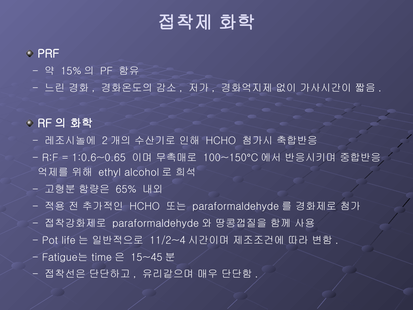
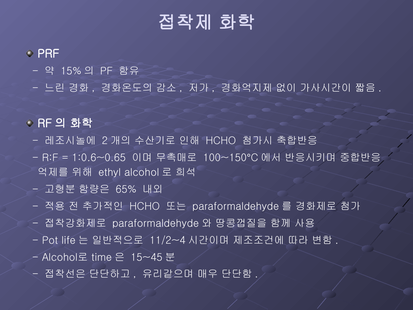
Fatigue는: Fatigue는 -> Alcohol로 (65, 257)
